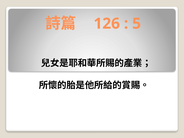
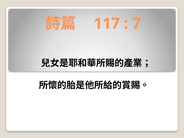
126: 126 -> 117 (107, 24)
5: 5 -> 7 (137, 24)
